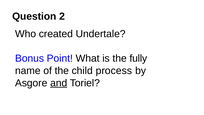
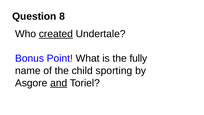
2: 2 -> 8 (62, 16)
created underline: none -> present (56, 34)
process: process -> sporting (114, 71)
